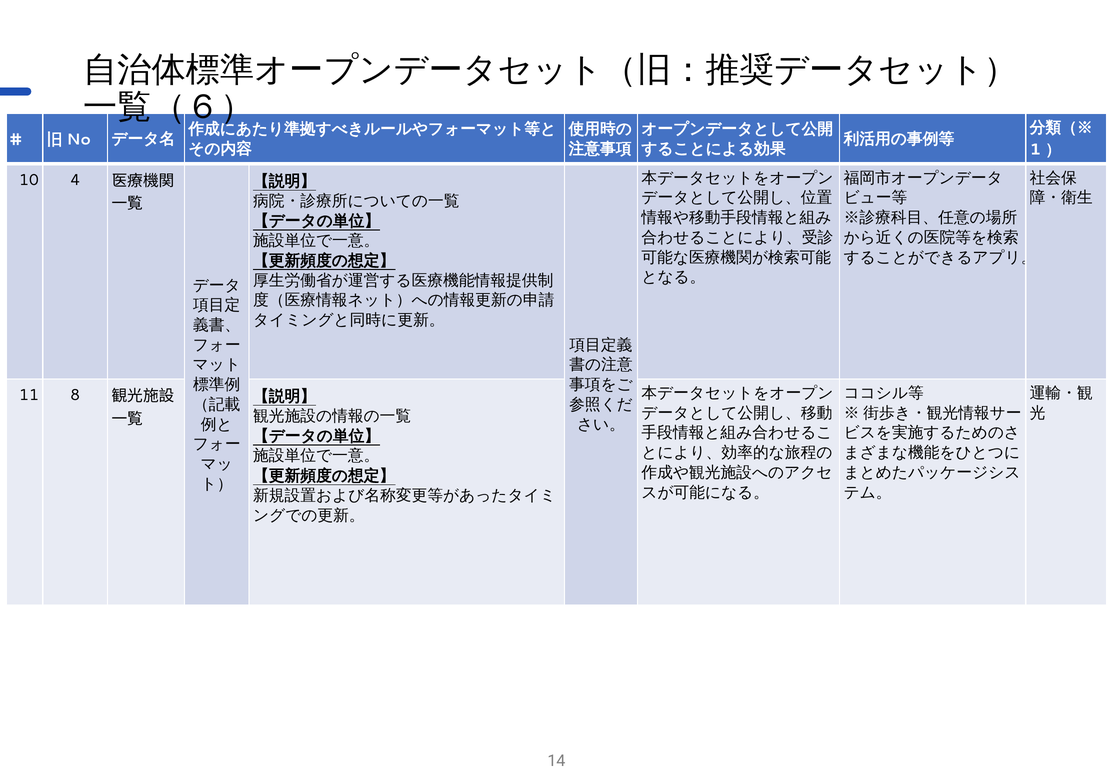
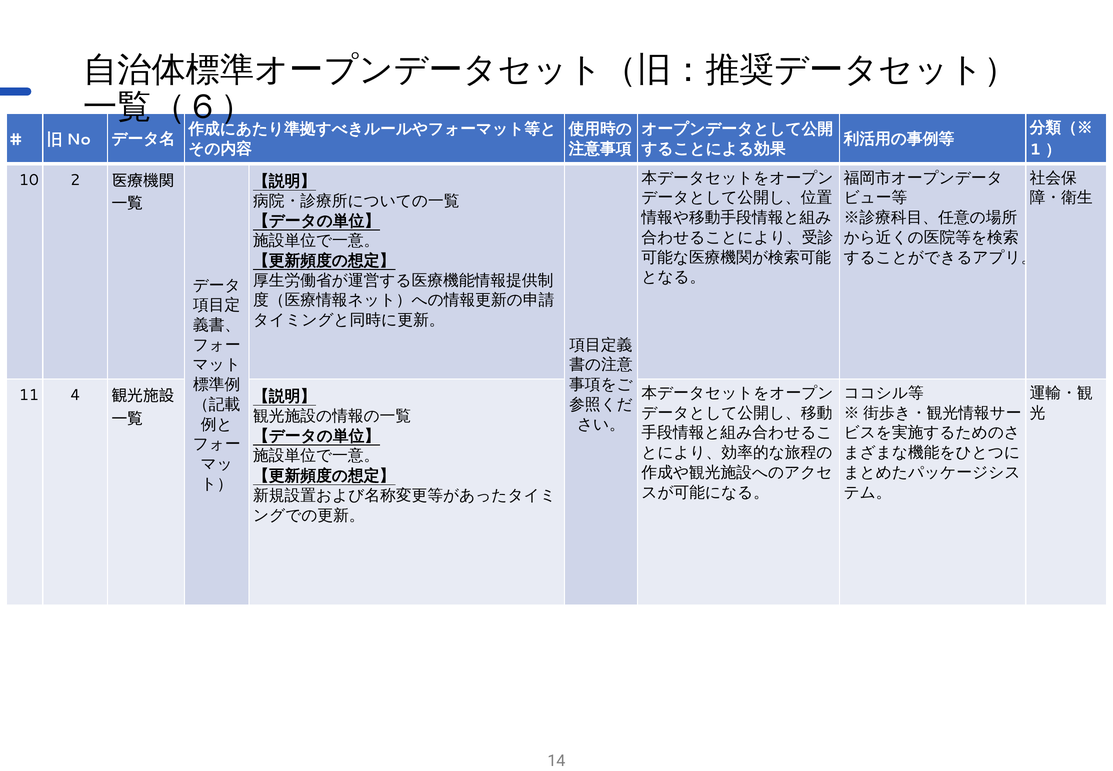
4: 4 -> 2 (75, 180)
8: 8 -> 4 (75, 395)
